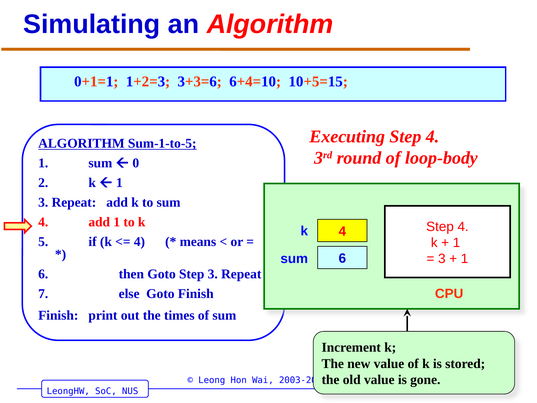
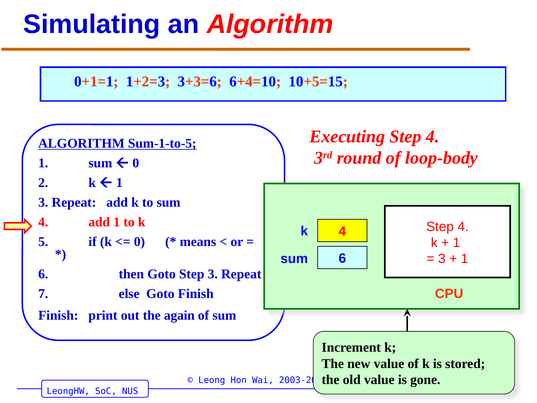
4: 4 -> 0 (139, 241)
times: times -> again (179, 315)
